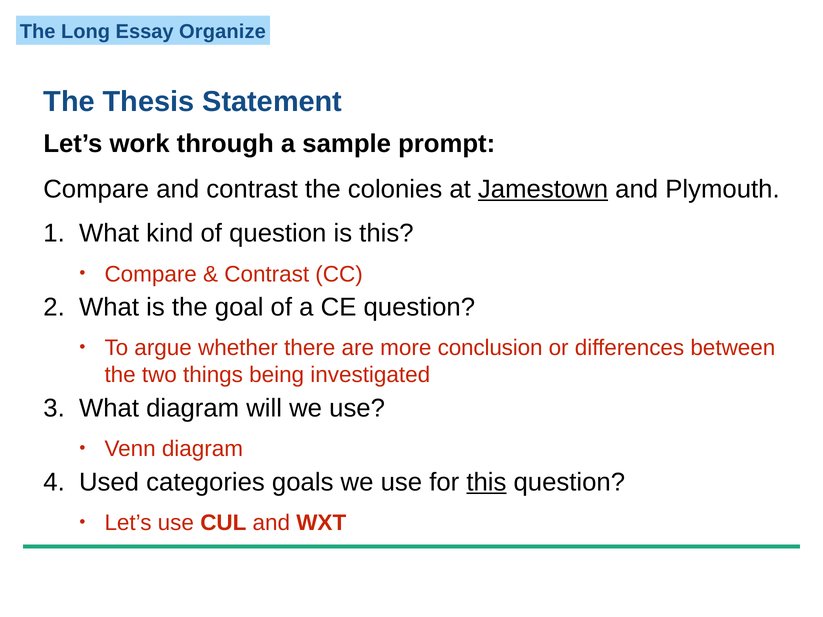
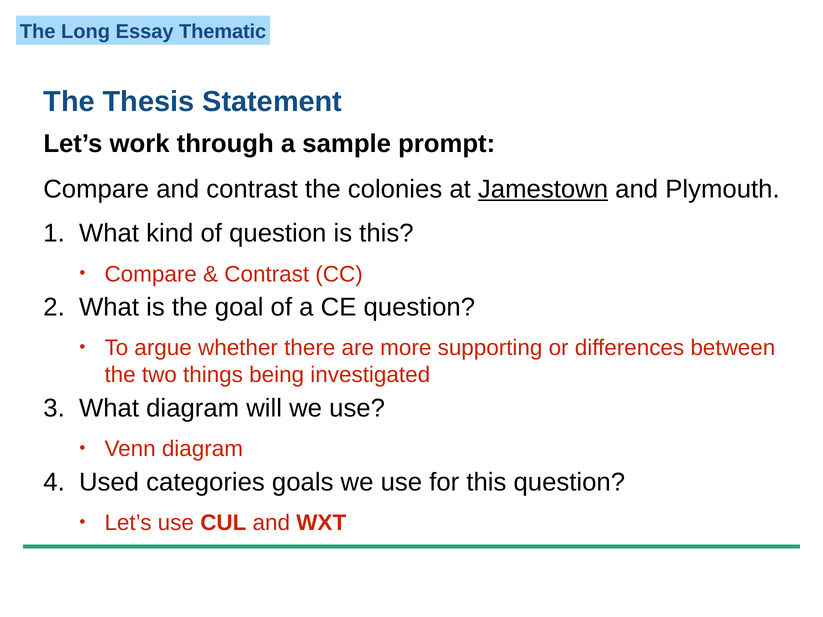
Organize: Organize -> Thematic (223, 32)
conclusion: conclusion -> supporting (490, 348)
this underline: present -> none (486, 482)
